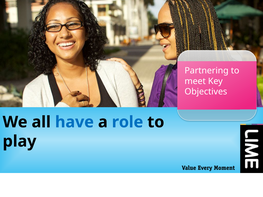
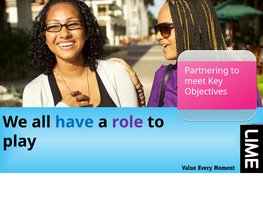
role colour: blue -> purple (128, 122)
